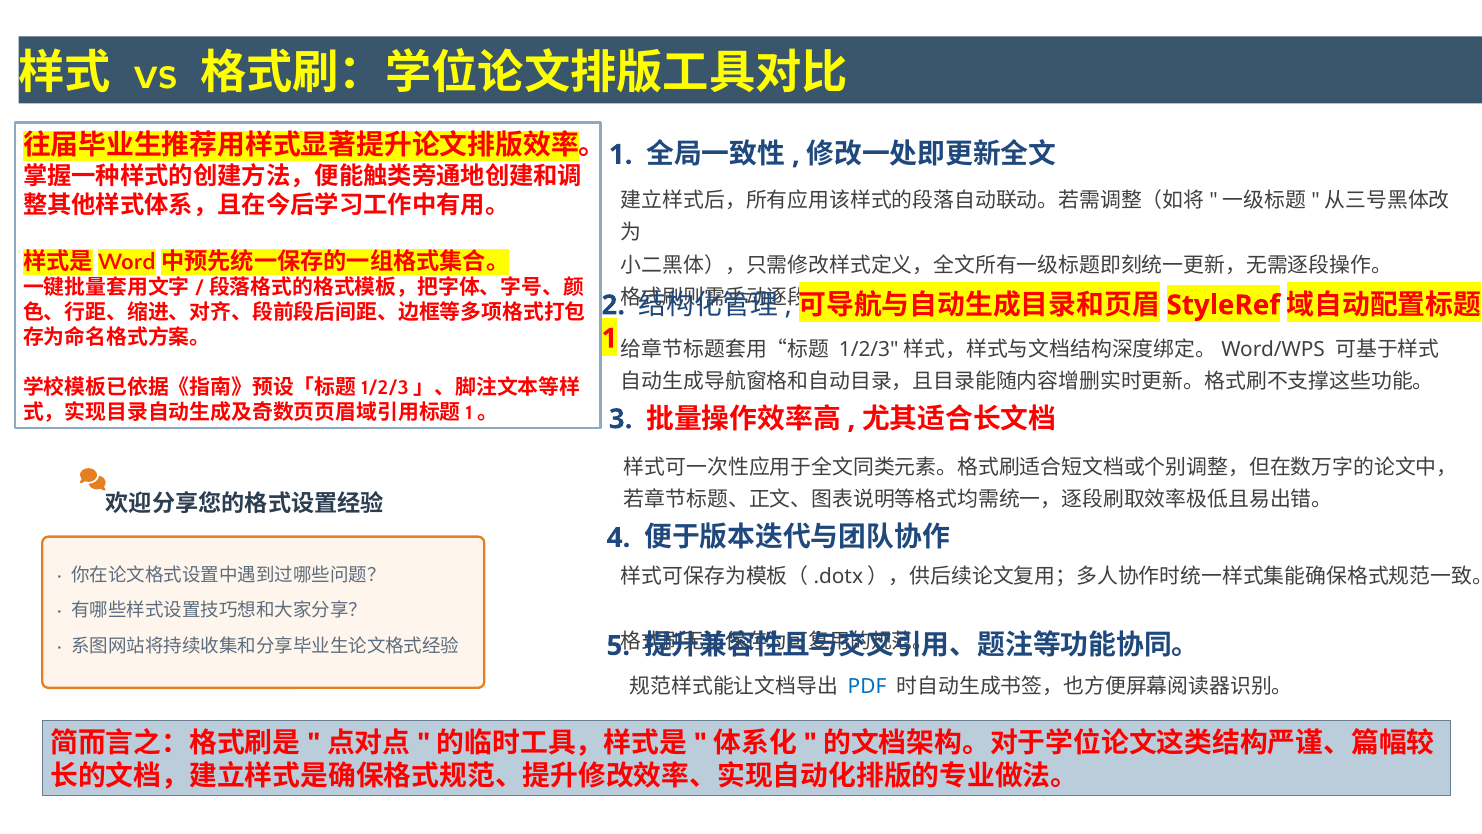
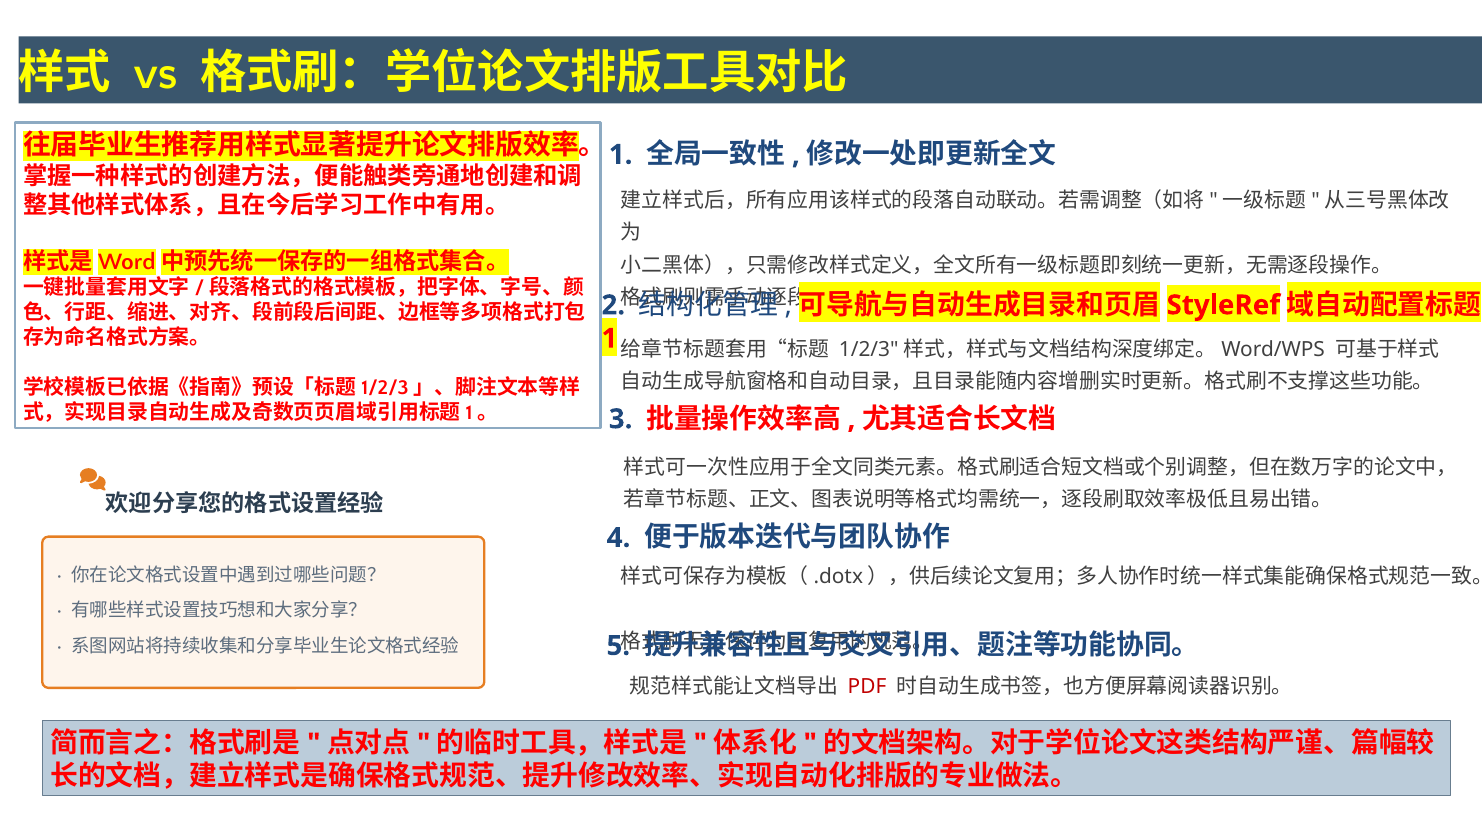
PDF colour: blue -> red (867, 686)
